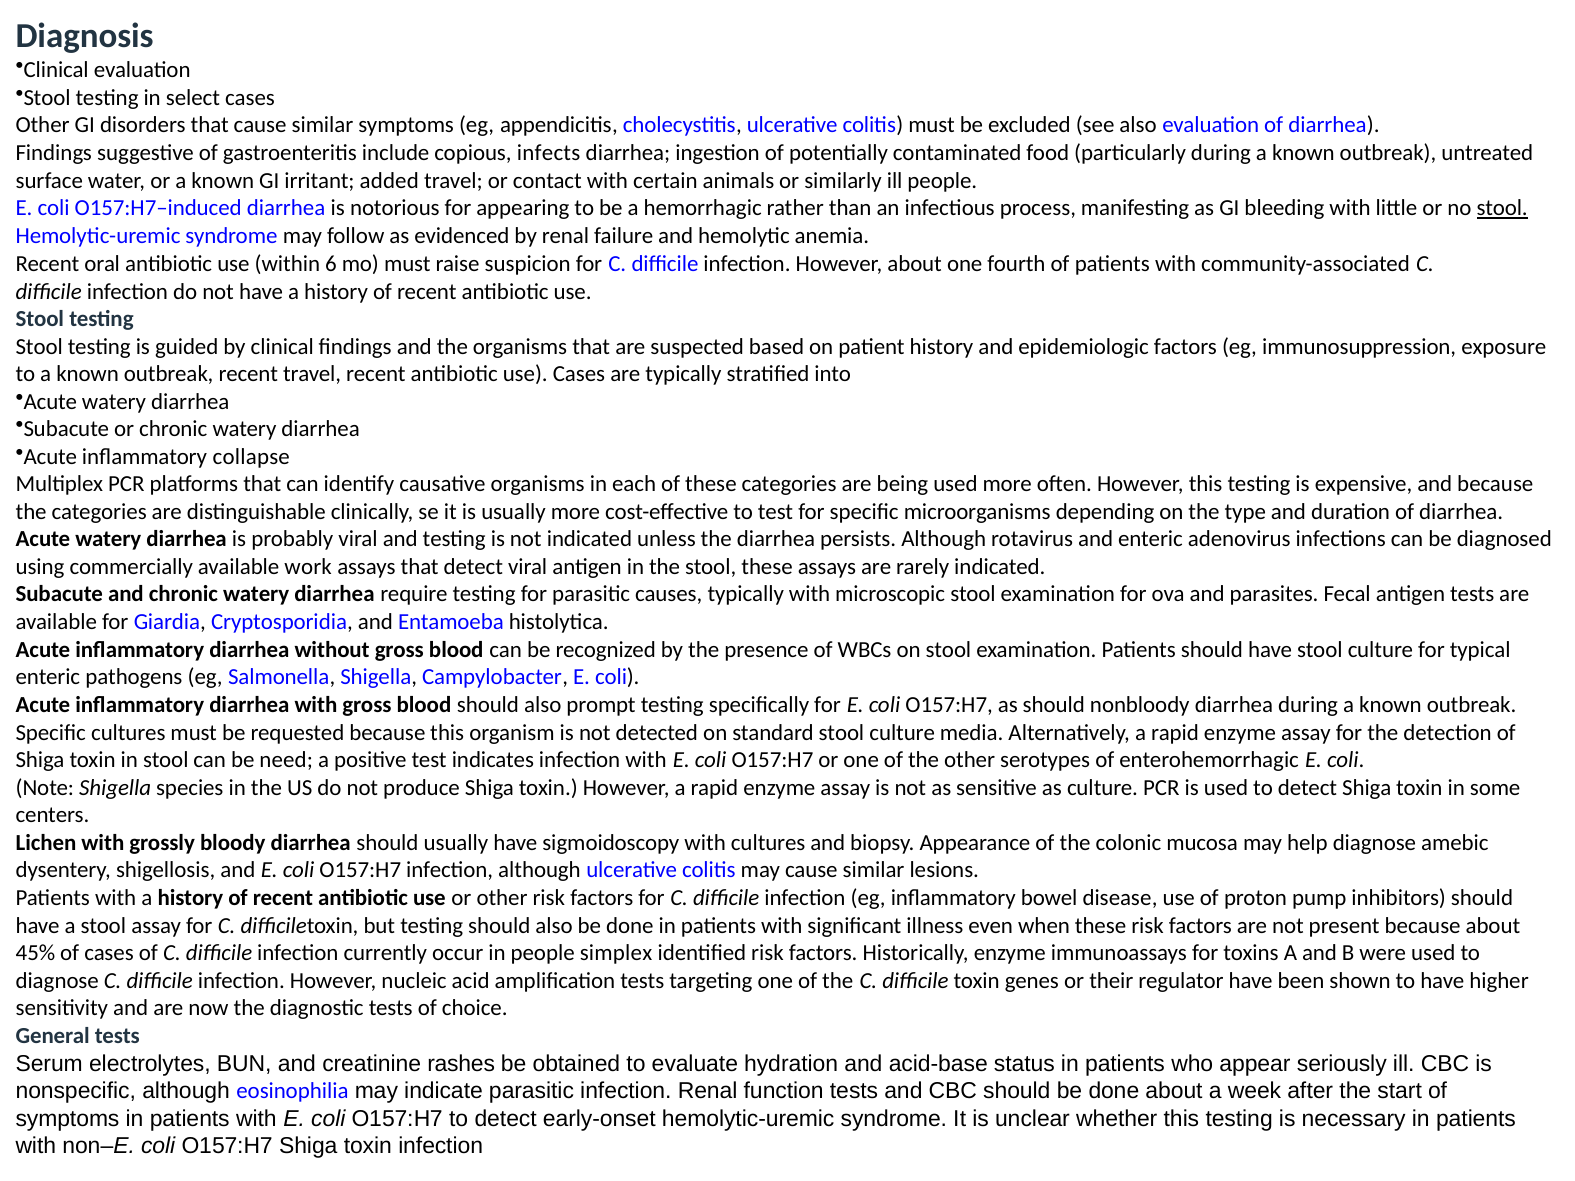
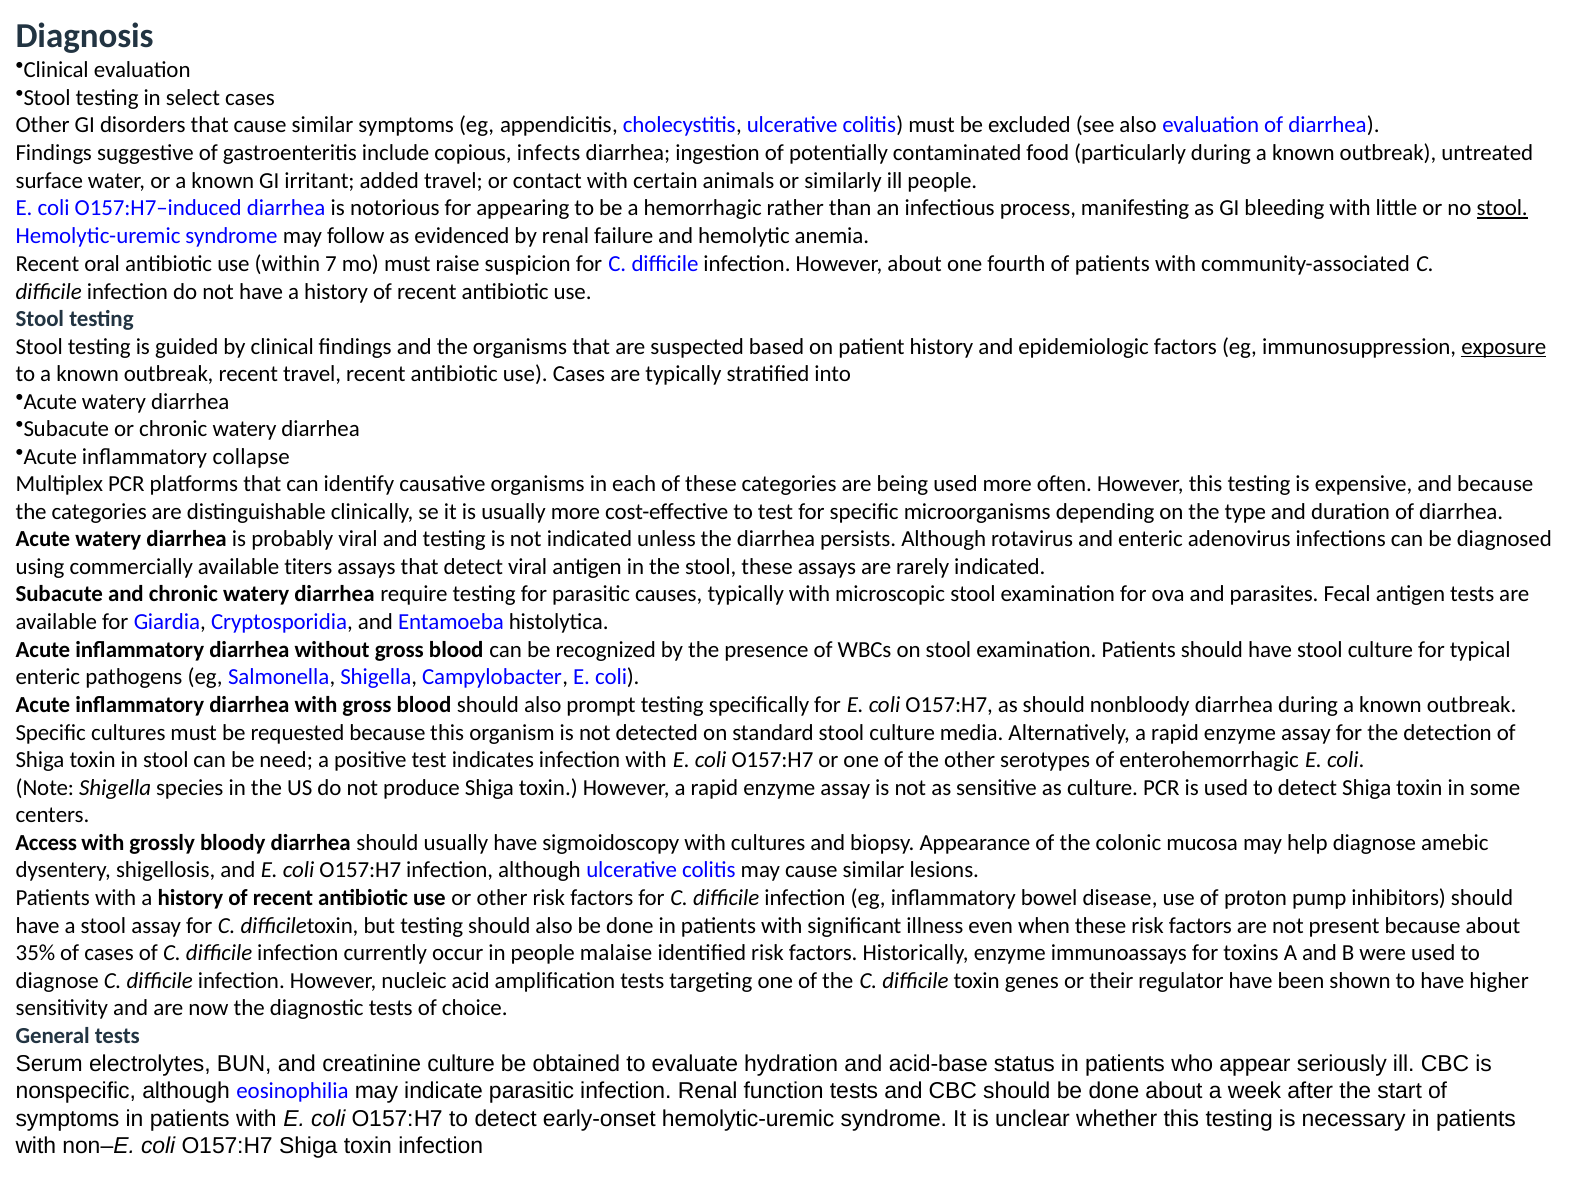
6: 6 -> 7 (331, 264)
exposure underline: none -> present (1504, 347)
work: work -> titers (308, 567)
Lichen: Lichen -> Access (46, 843)
45%: 45% -> 35% (35, 954)
simplex: simplex -> malaise (616, 954)
creatinine rashes: rashes -> culture (461, 1064)
